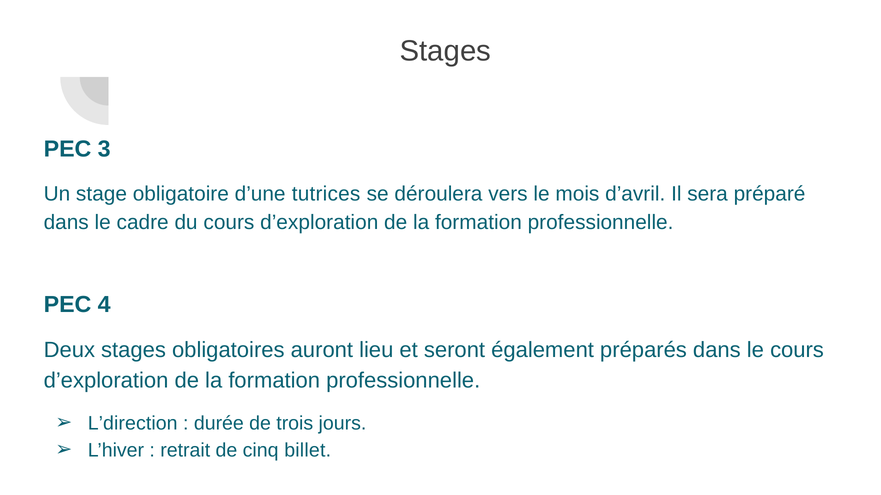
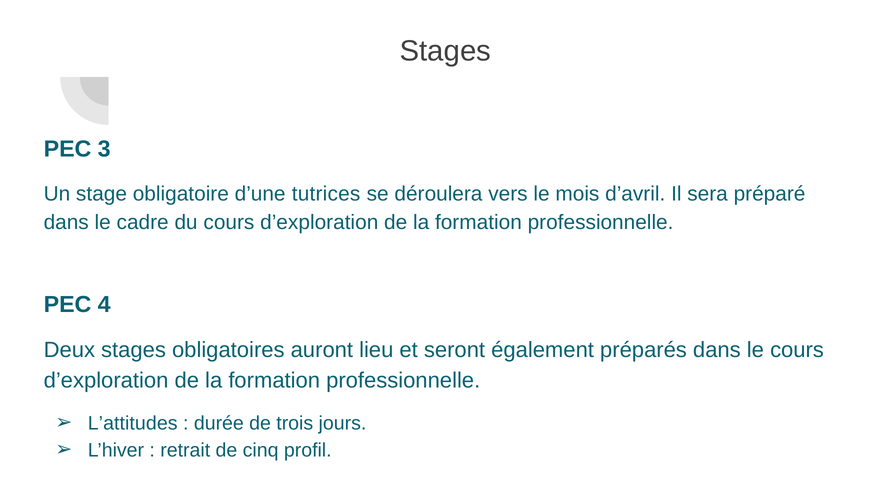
L’direction: L’direction -> L’attitudes (133, 424)
billet: billet -> profil (308, 451)
